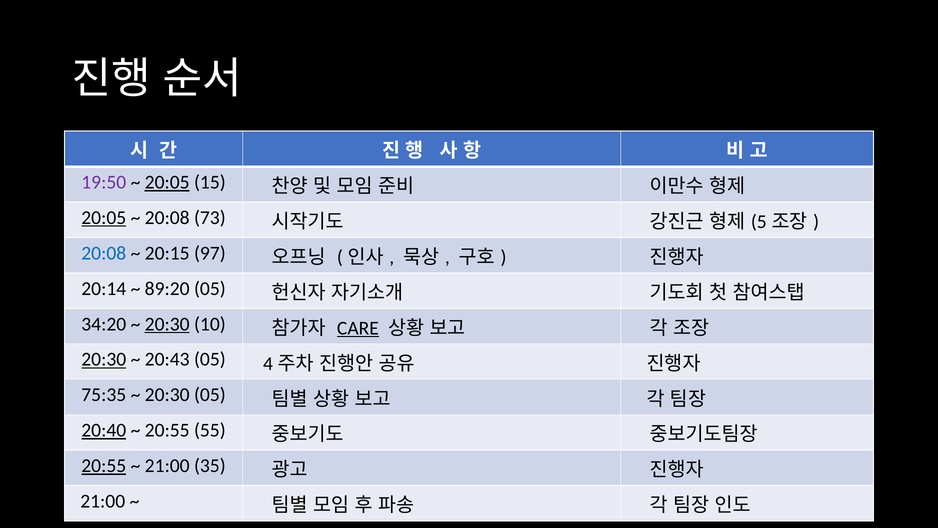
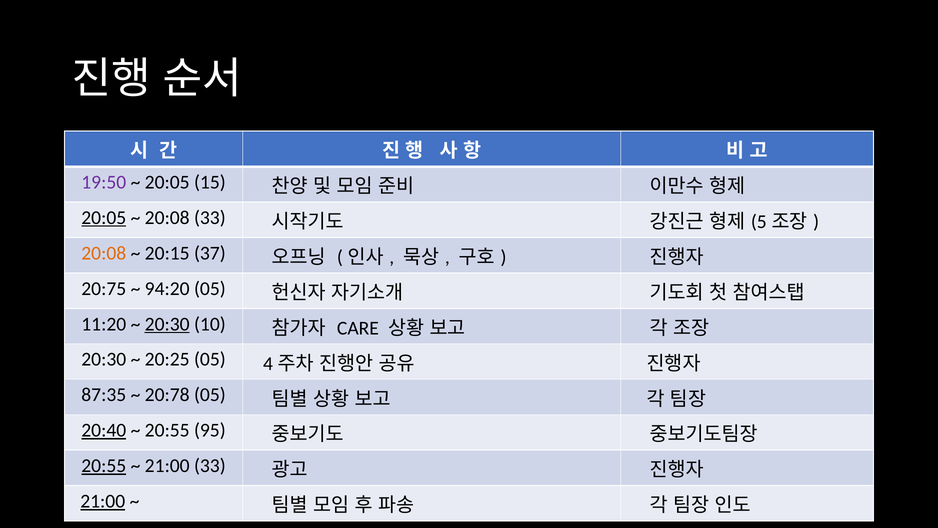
20:05 underline: present -> none (167, 182)
20:08 73: 73 -> 33 (210, 218)
20:08 colour: blue -> orange (104, 253)
97: 97 -> 37 (210, 253)
20:14: 20:14 -> 20:75 (104, 288)
89:20: 89:20 -> 94:20 (167, 288)
34:20: 34:20 -> 11:20 (104, 324)
CARE underline: present -> none (358, 328)
20:30 underline: present -> none (104, 359)
20:43: 20:43 -> 20:25 (167, 359)
75:35: 75:35 -> 87:35 (104, 395)
20:30: 20:30 -> 20:78 (167, 395)
55: 55 -> 95 (210, 430)
21:00 35: 35 -> 33 (210, 466)
21:00 underline: none -> present (103, 501)
